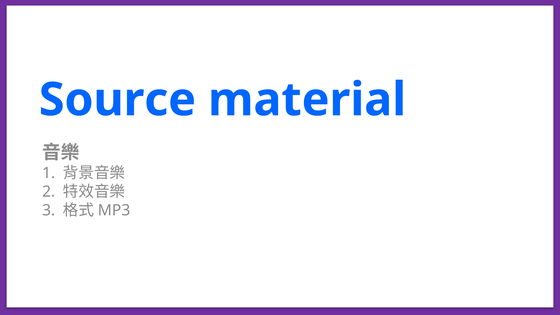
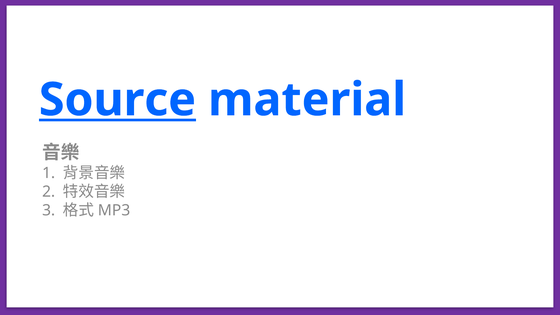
Source underline: none -> present (117, 100)
